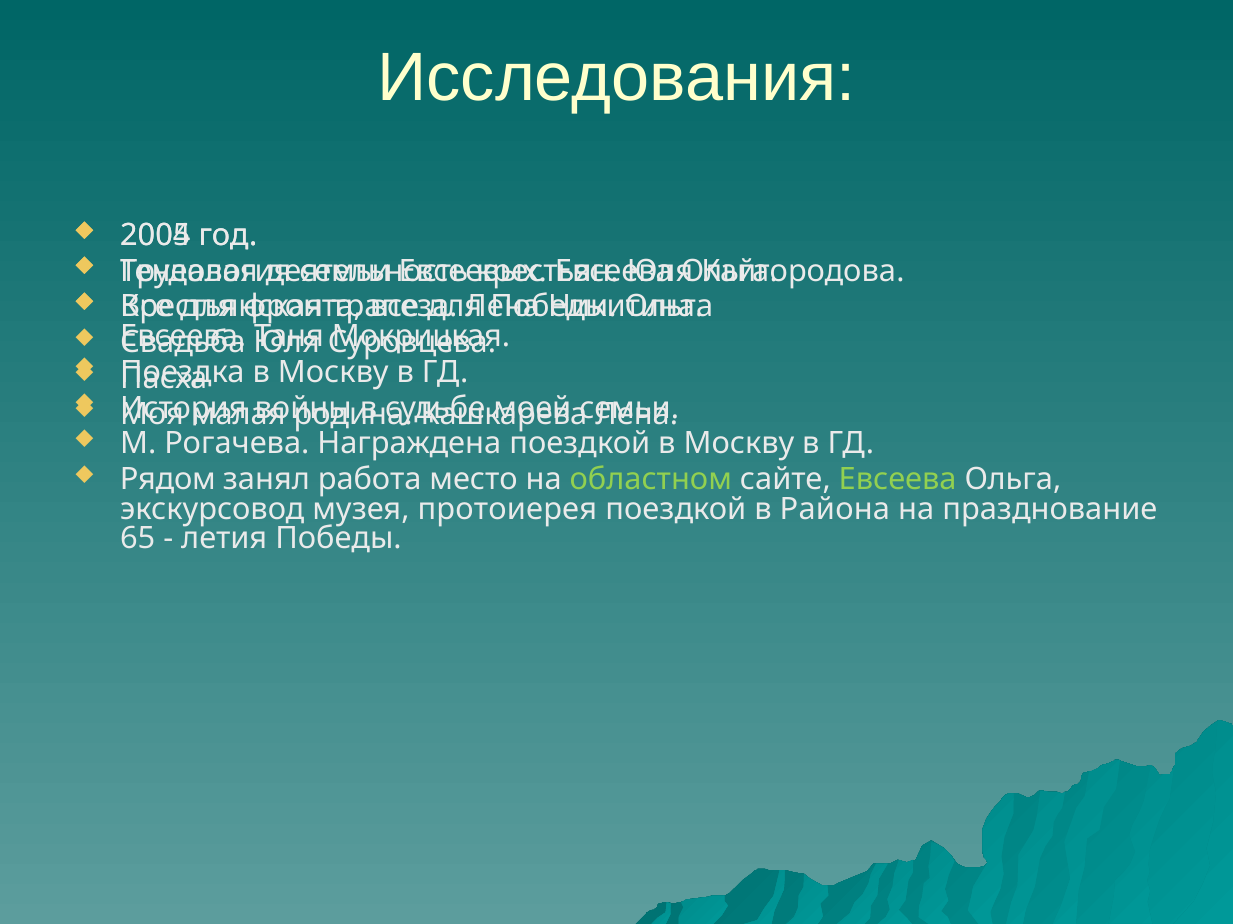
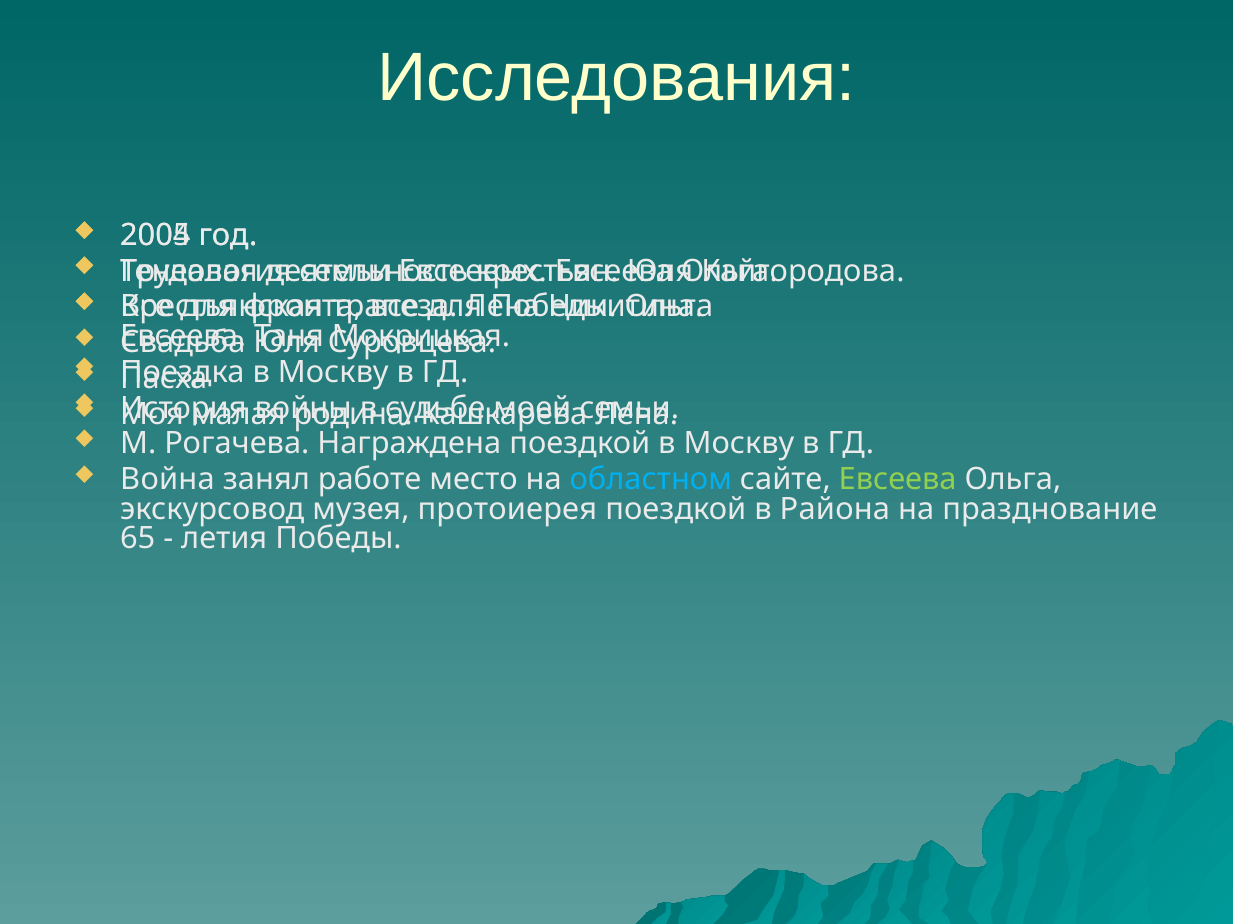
Рядом: Рядом -> Война (167, 480)
работа: работа -> работе (370, 480)
областном colour: light green -> light blue (651, 480)
